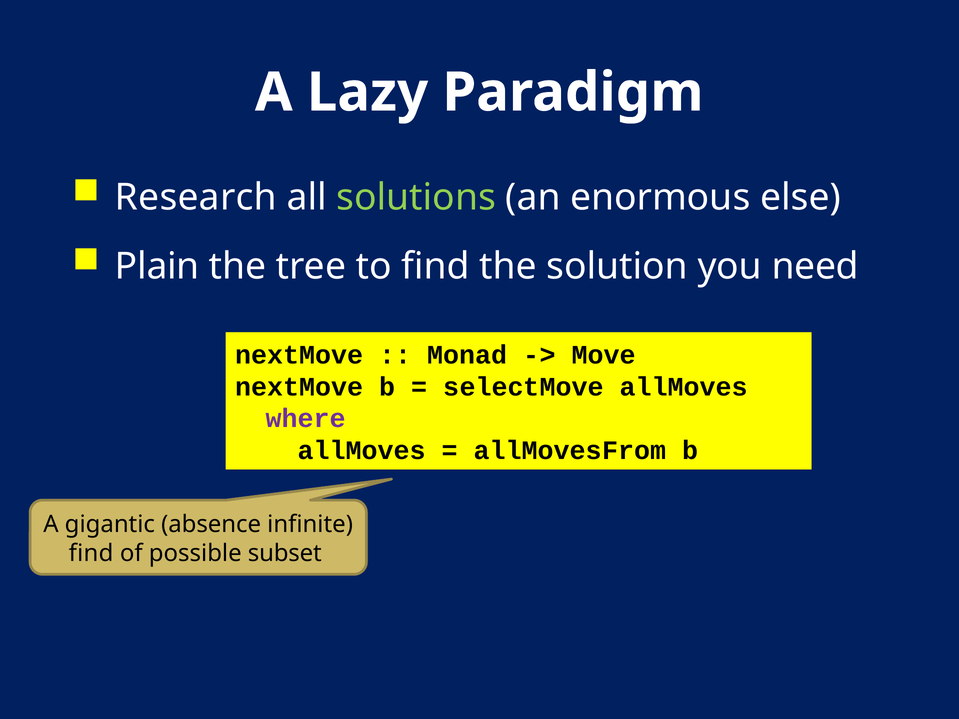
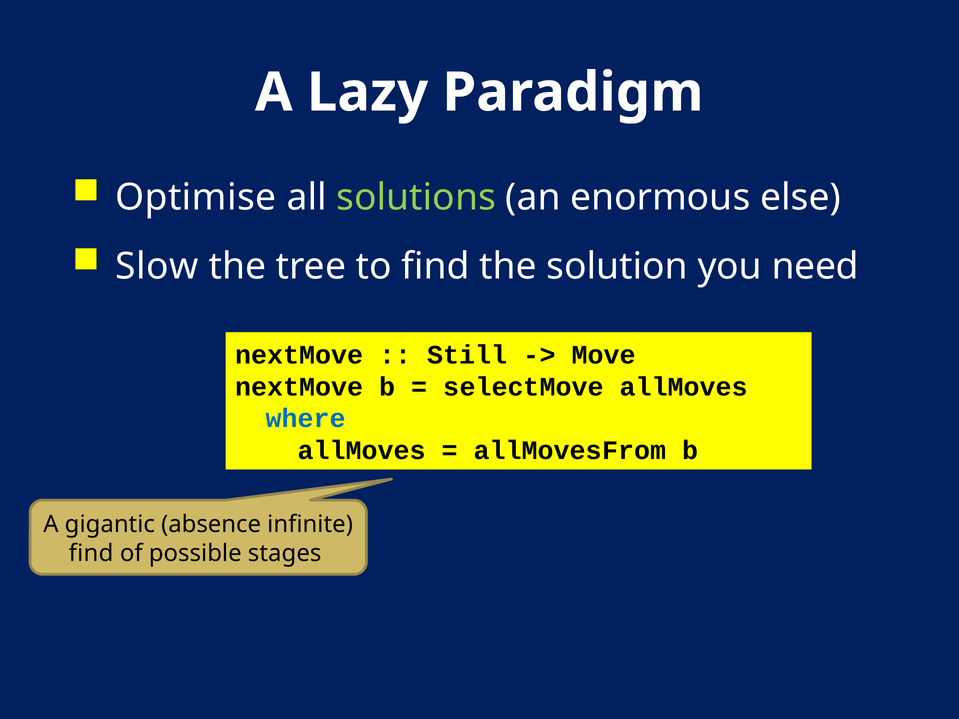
Research: Research -> Optimise (196, 198)
Plain: Plain -> Slow (157, 266)
Monad: Monad -> Still (467, 355)
where colour: purple -> blue (306, 419)
subset: subset -> stages (285, 553)
